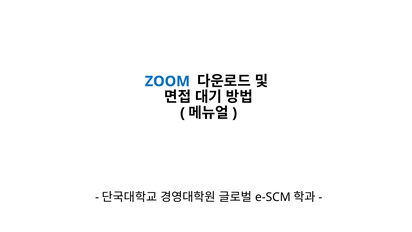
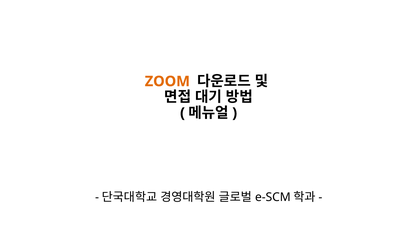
ZOOM colour: blue -> orange (167, 81)
